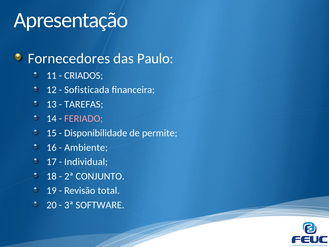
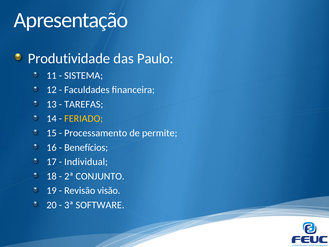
Fornecedores: Fornecedores -> Produtividade (69, 59)
CRIADOS: CRIADOS -> SISTEMA (84, 75)
Sofisticada: Sofisticada -> Faculdades (87, 90)
FERIADO colour: pink -> yellow (84, 119)
Disponibilidade: Disponibilidade -> Processamento (96, 133)
Ambiente: Ambiente -> Benefícios (86, 147)
total: total -> visão (109, 190)
